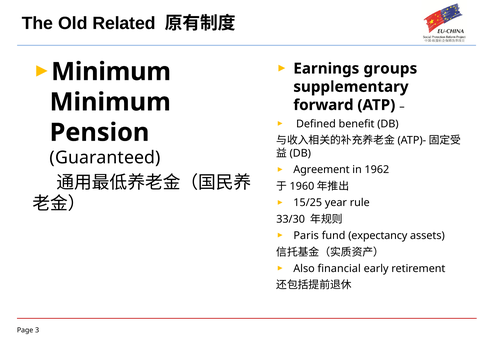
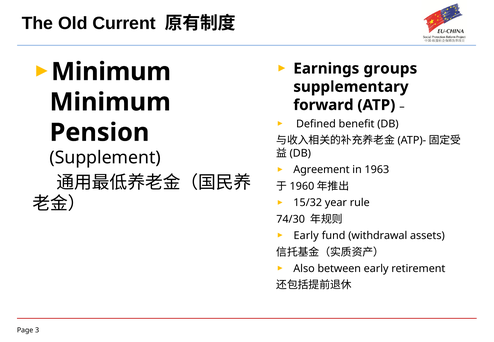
Related: Related -> Current (124, 23)
Guaranteed: Guaranteed -> Supplement (105, 158)
1962: 1962 -> 1963 (377, 170)
15/25: 15/25 -> 15/32 (308, 203)
33/30: 33/30 -> 74/30 (291, 219)
Paris: Paris -> Early (306, 236)
expectancy: expectancy -> withdrawal (378, 236)
financial: financial -> between (339, 269)
